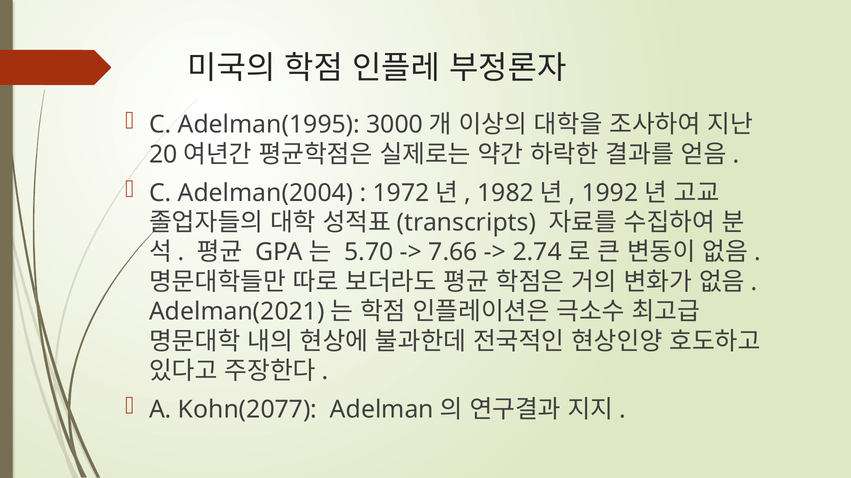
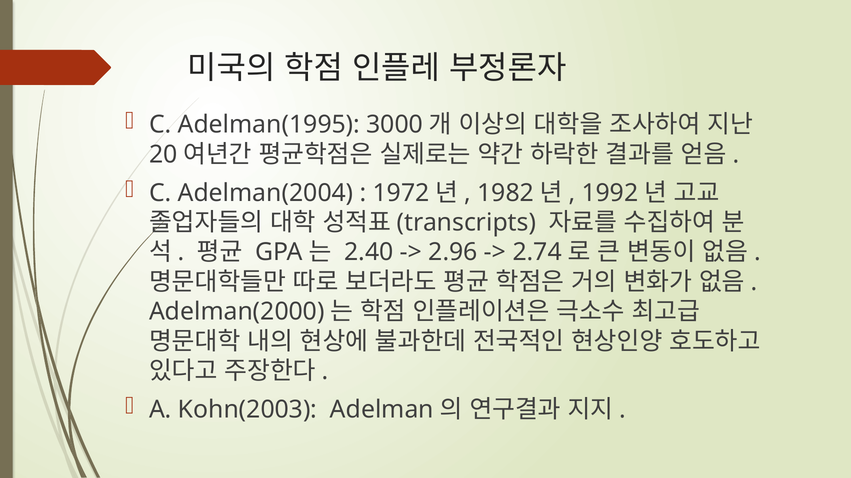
5.70: 5.70 -> 2.40 (369, 253)
7.66: 7.66 -> 2.96 (453, 253)
Adelman(2021: Adelman(2021 -> Adelman(2000 (237, 312)
Kohn(2077: Kohn(2077 -> Kohn(2003 (248, 410)
